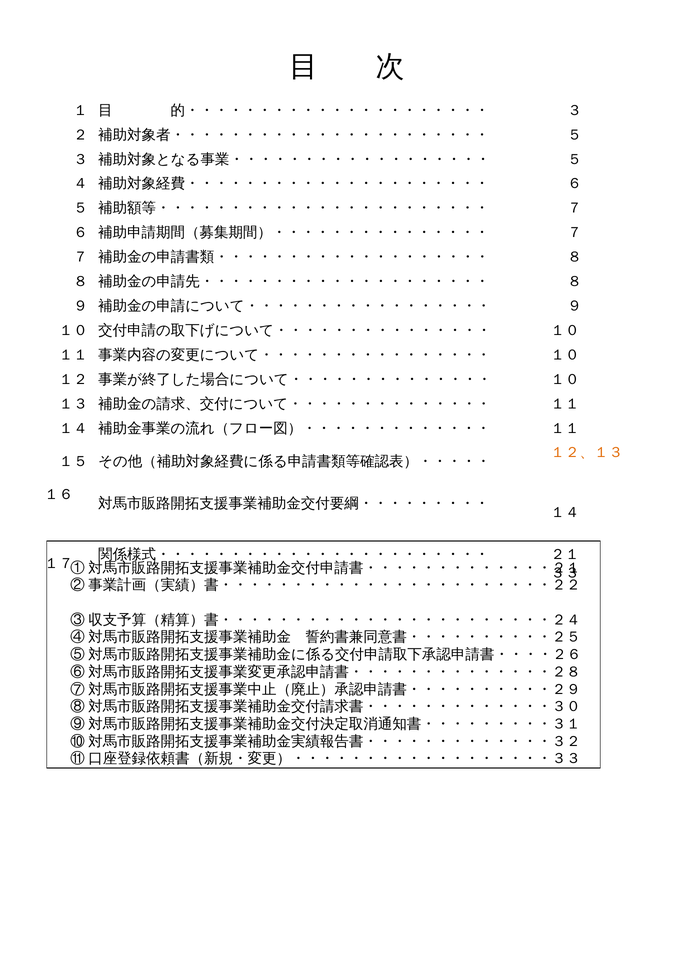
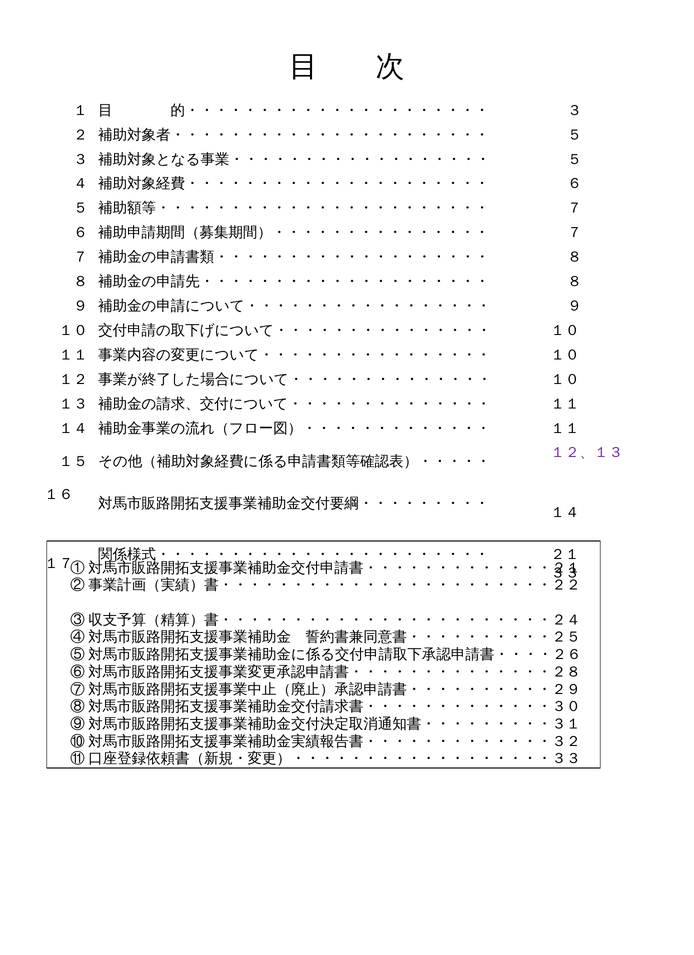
１２、１３ colour: orange -> purple (587, 452)
